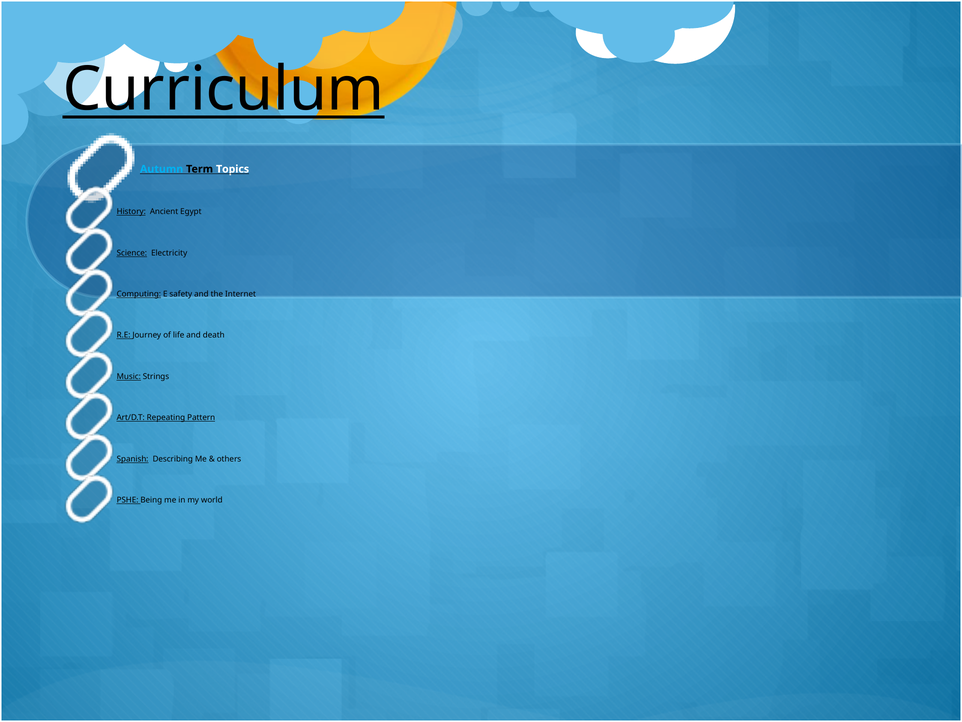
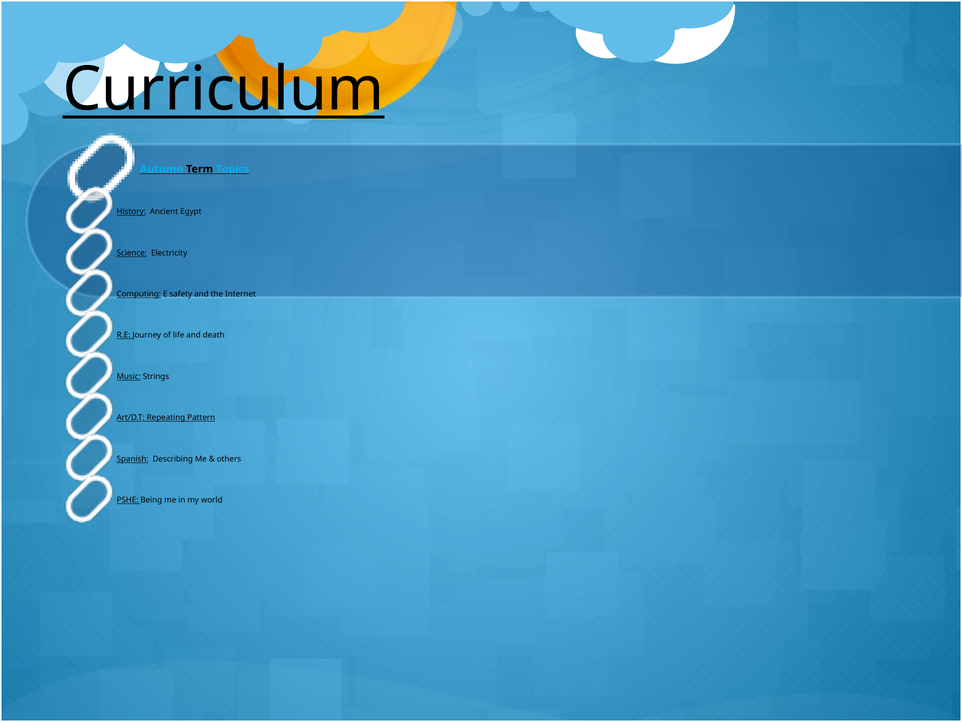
Topics colour: white -> light blue (233, 169)
